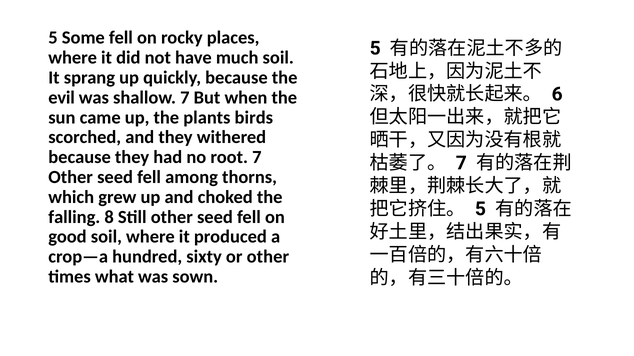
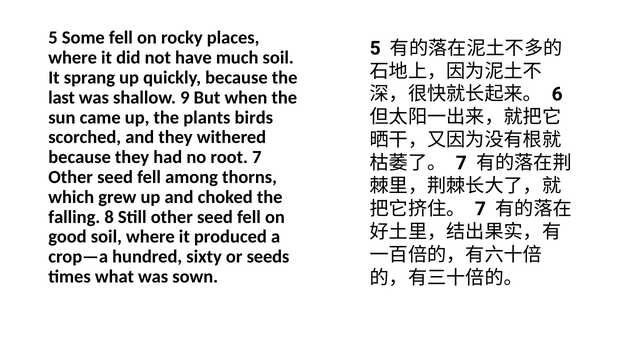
evil: evil -> last (62, 98)
shallow 7: 7 -> 9 (185, 98)
5: 5 -> 7 (480, 209)
or other: other -> seeds (268, 257)
